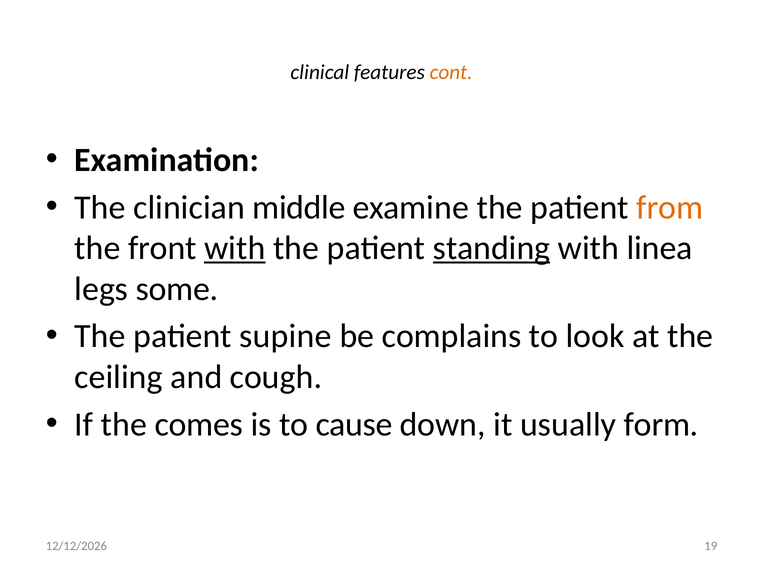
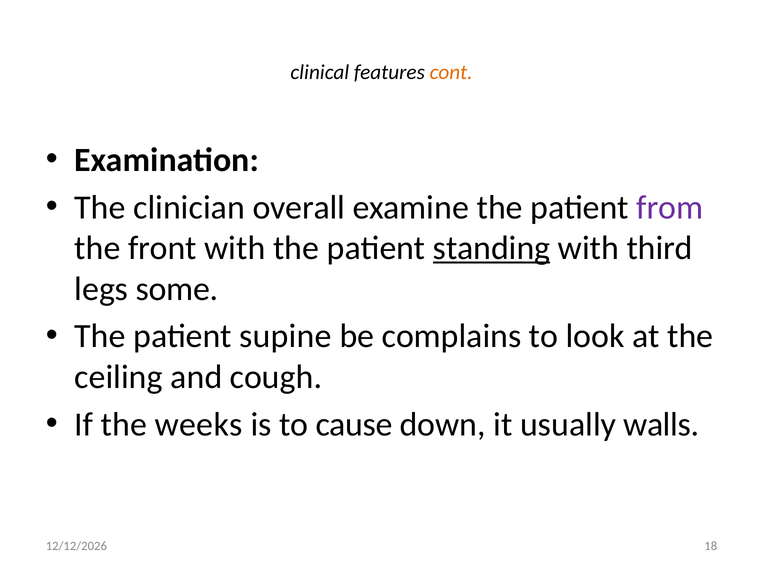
middle: middle -> overall (299, 208)
from colour: orange -> purple (670, 208)
with underline: present -> none (235, 248)
linea: linea -> third (660, 248)
comes: comes -> weeks (199, 425)
form: form -> walls (661, 425)
19: 19 -> 18 (711, 546)
